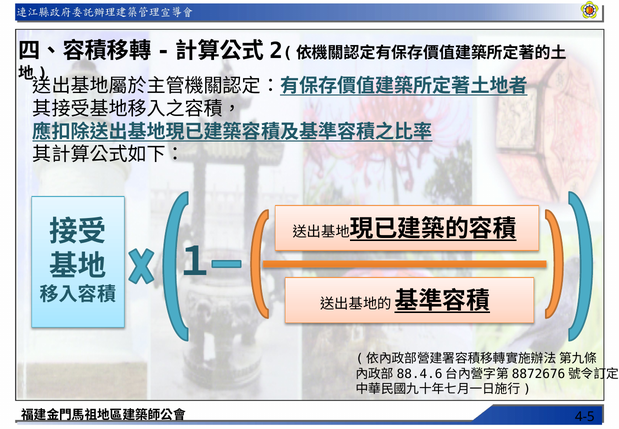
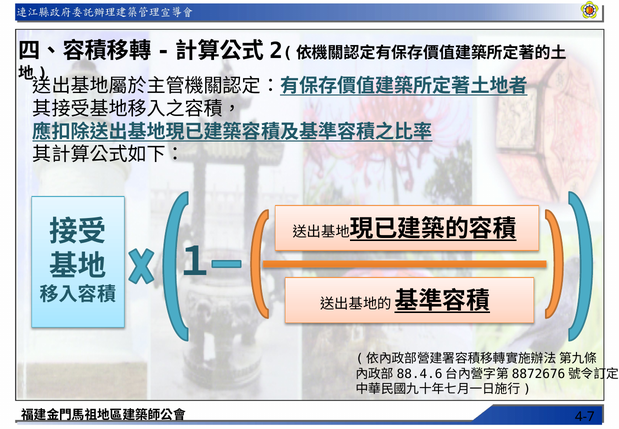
4-5: 4-5 -> 4-7 (585, 417)
